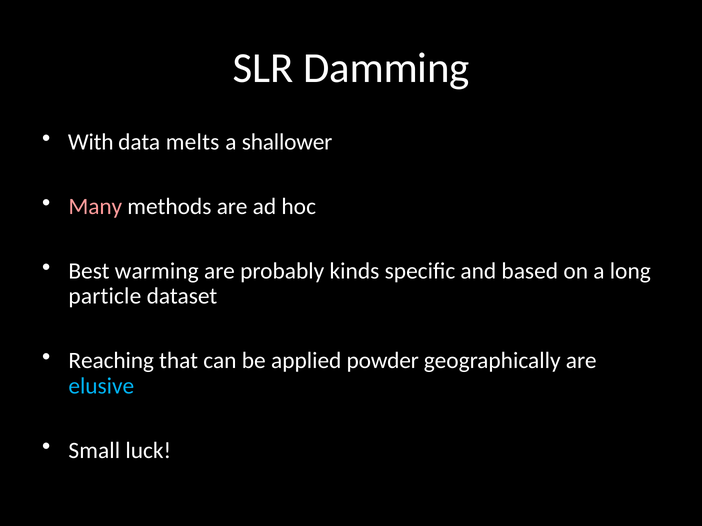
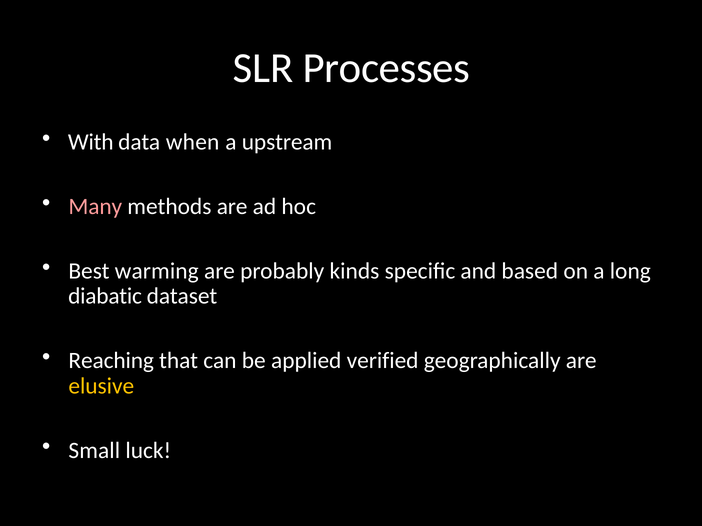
Damming: Damming -> Processes (386, 68)
melts: melts -> when (193, 142)
shallower: shallower -> upstream (287, 142)
particle: particle -> diabatic (105, 296)
powder: powder -> verified (383, 361)
elusive colour: light blue -> yellow (101, 386)
